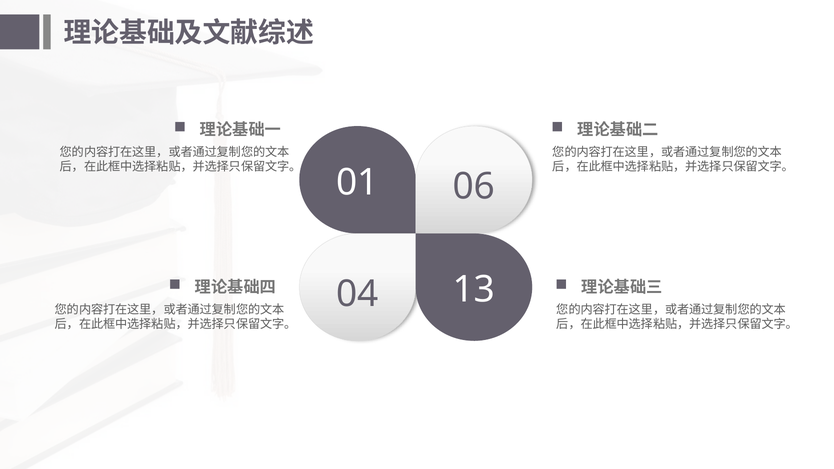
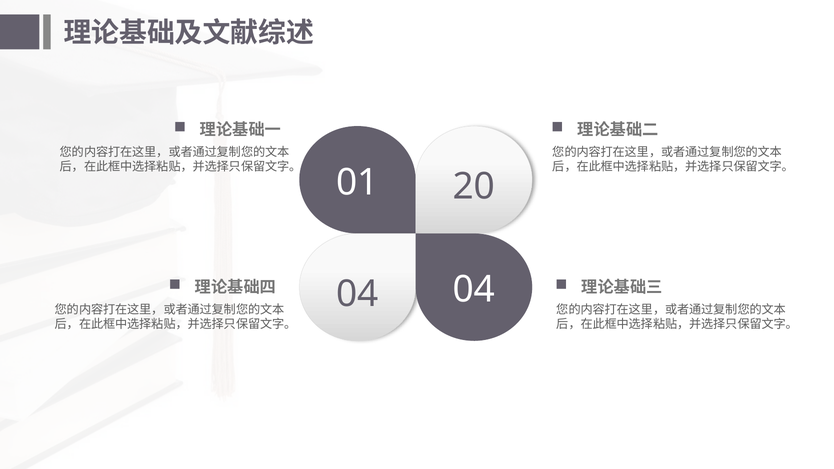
06: 06 -> 20 (474, 187)
04 13: 13 -> 04 (474, 290)
